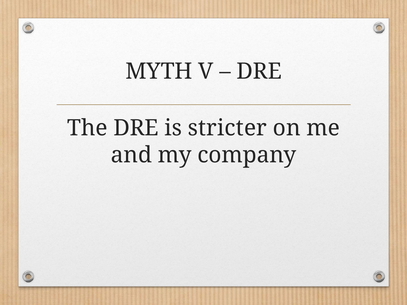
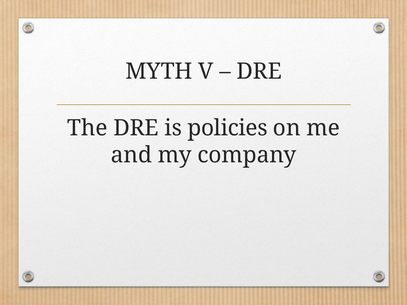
stricter: stricter -> policies (228, 128)
